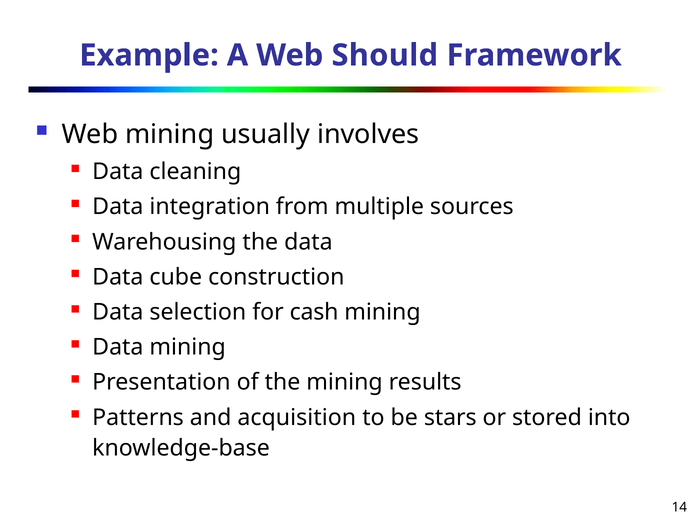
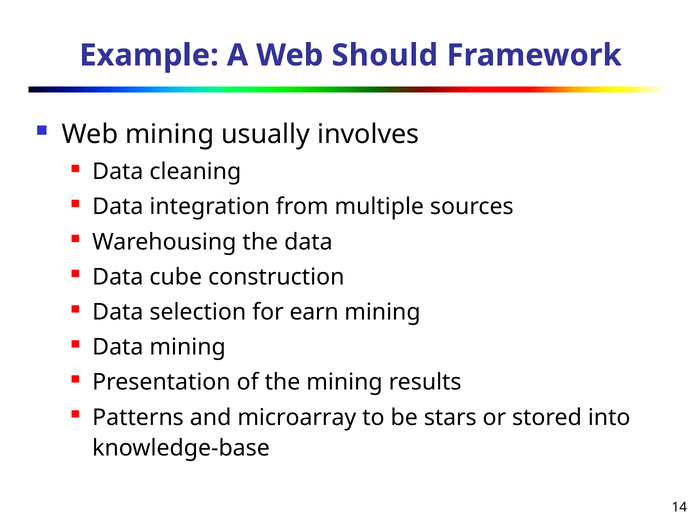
cash: cash -> earn (314, 312)
acquisition: acquisition -> microarray (297, 418)
